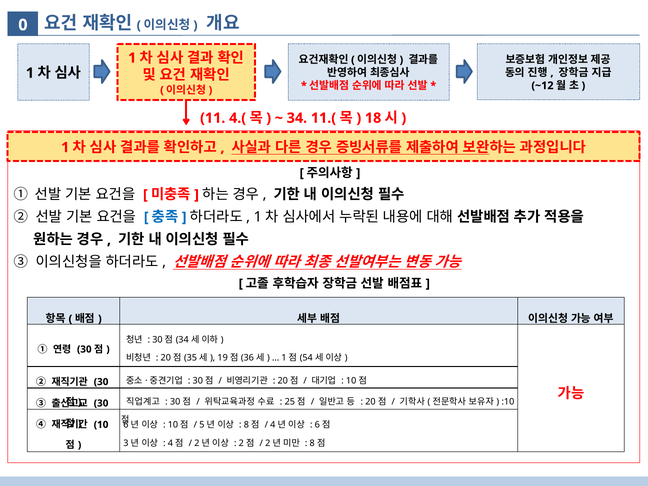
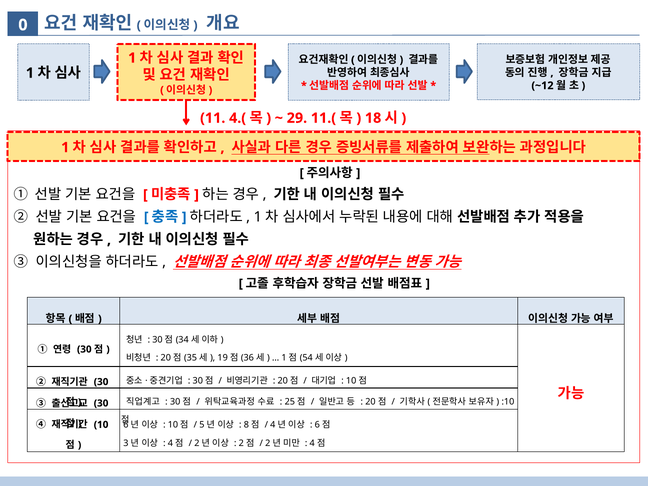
34: 34 -> 29 (297, 118)
8: 8 -> 4 (312, 443)
